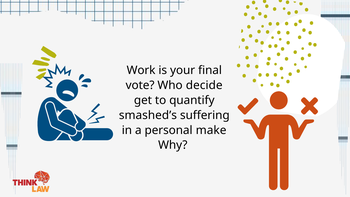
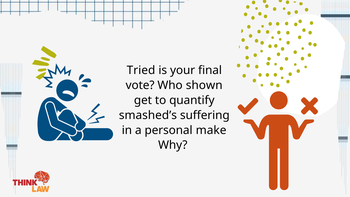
Work: Work -> Tried (141, 70)
decide: decide -> shown (204, 85)
